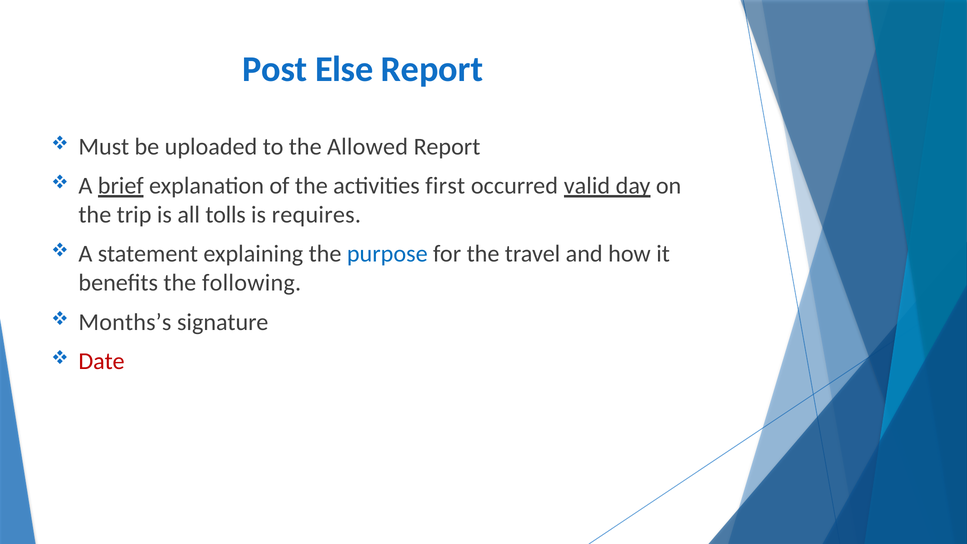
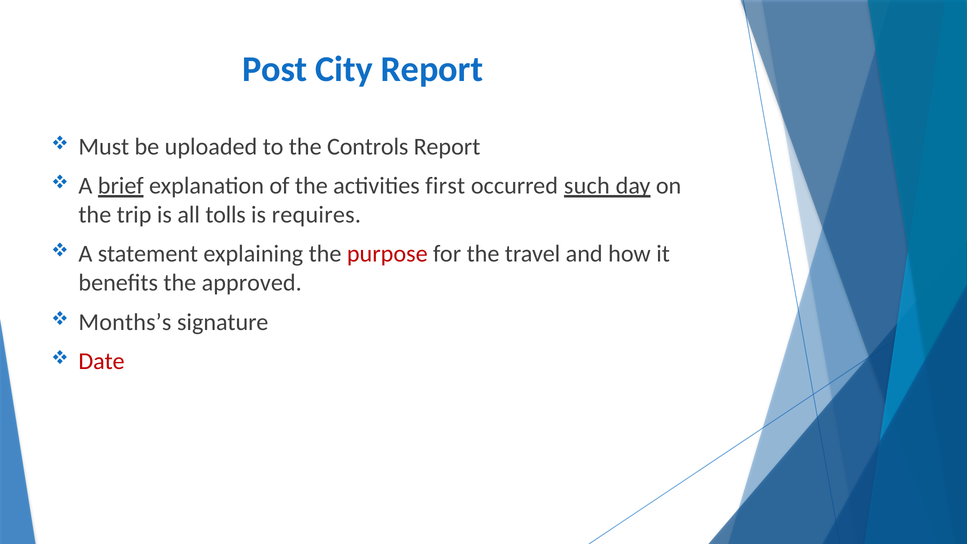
Else: Else -> City (344, 69)
Allowed: Allowed -> Controls (368, 147)
valid: valid -> such (587, 186)
purpose colour: blue -> red (387, 254)
following: following -> approved (252, 283)
